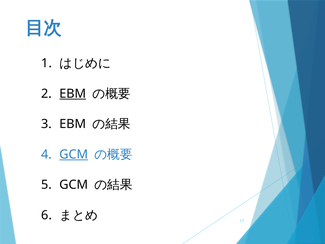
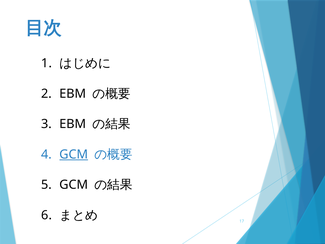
EBM underline: present -> none (73, 94)
